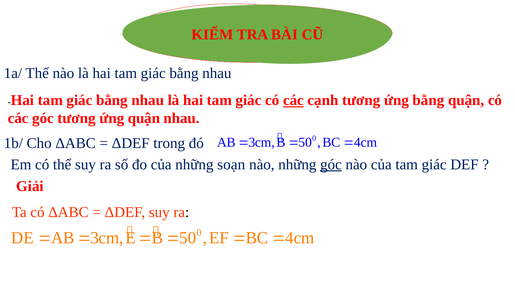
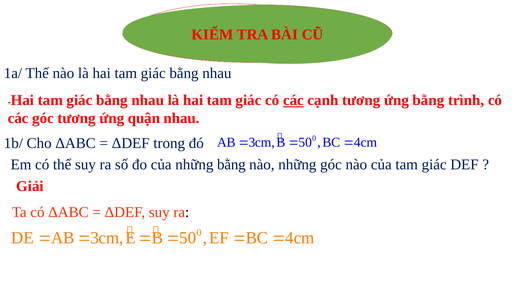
bằng quận: quận -> trình (466, 101)
những soạn: soạn -> bằng (231, 165)
góc underline: present -> none (331, 165)
